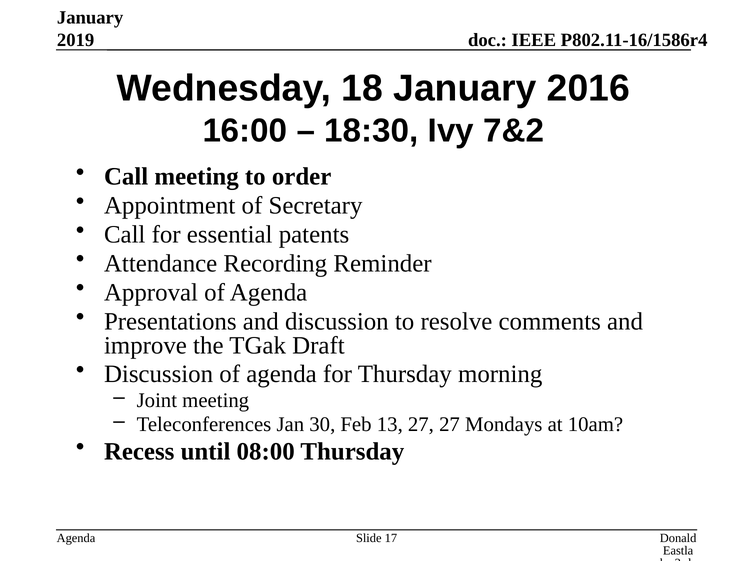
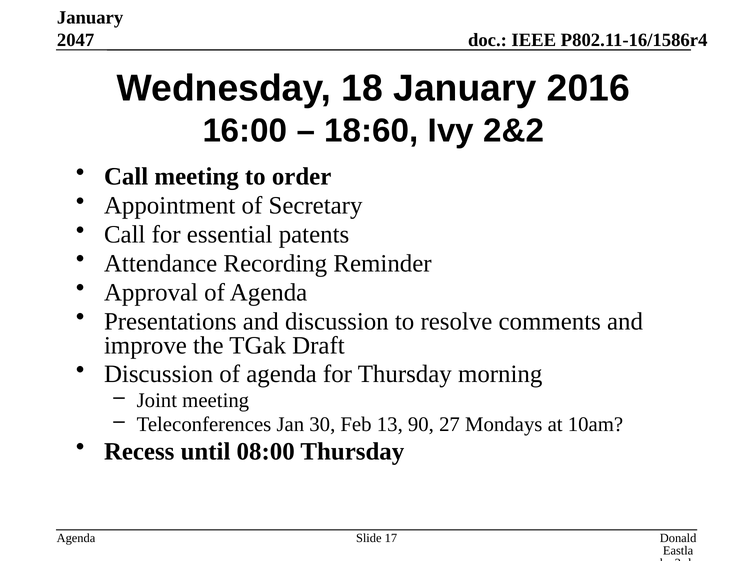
2019: 2019 -> 2047 (76, 40)
18:30: 18:30 -> 18:60 (371, 131)
7&2: 7&2 -> 2&2 (514, 131)
13 27: 27 -> 90 (421, 424)
